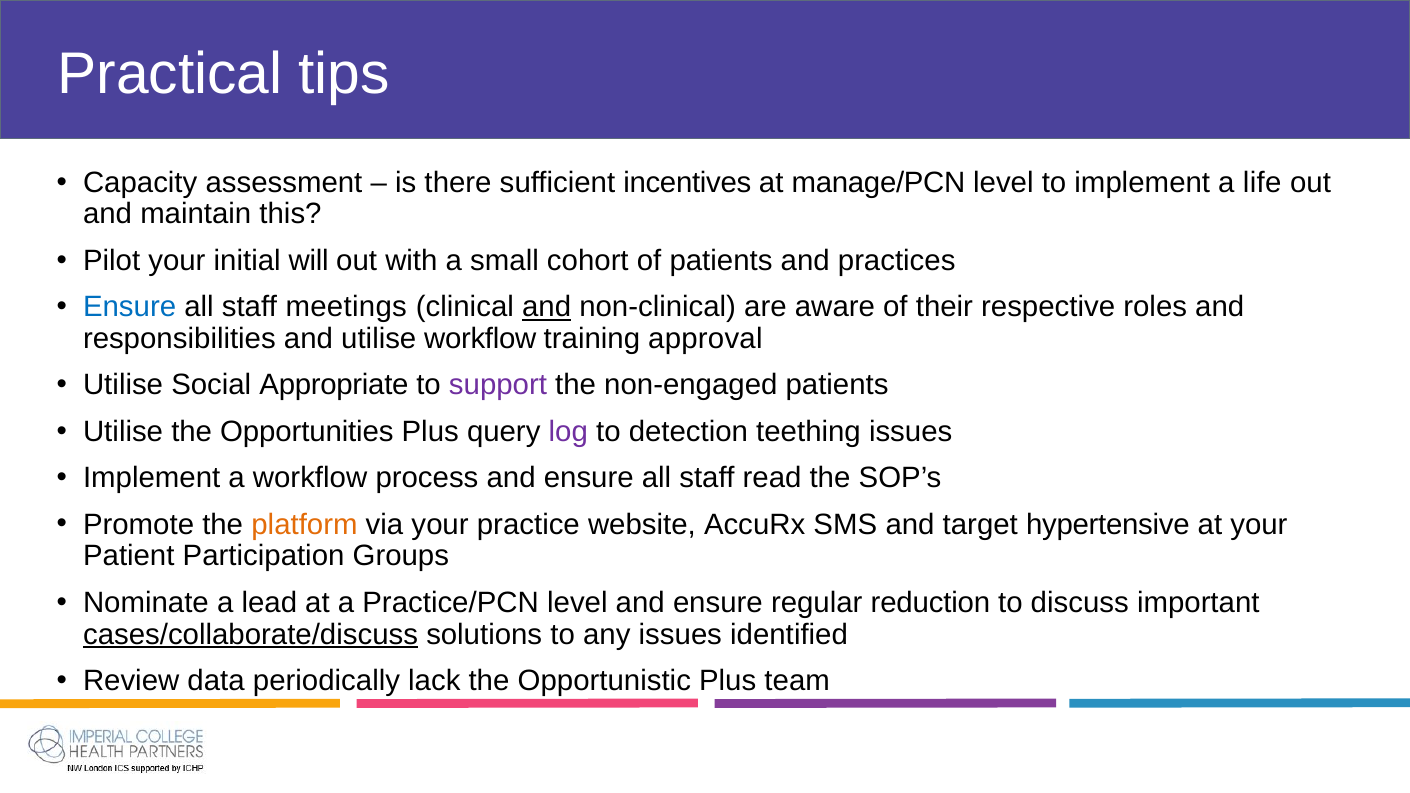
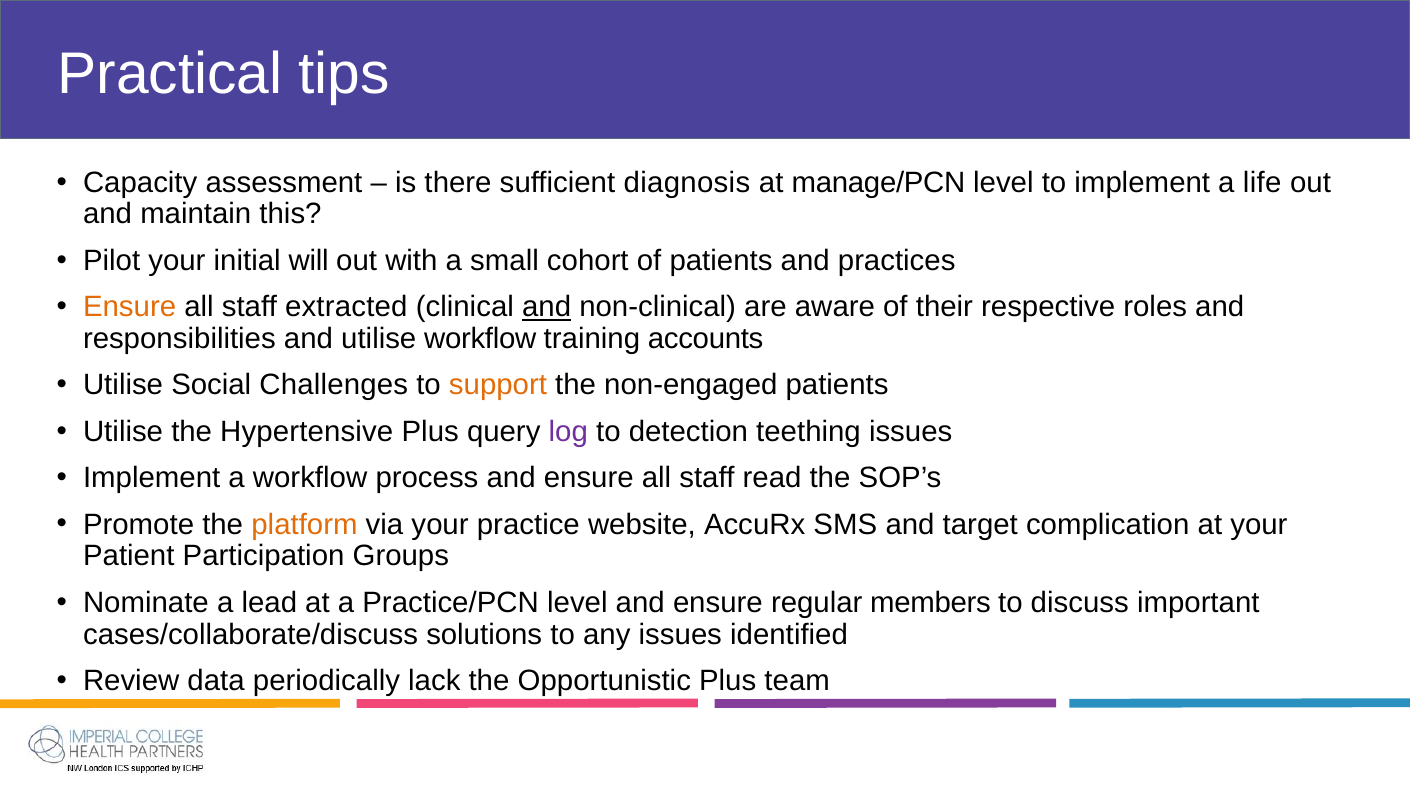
incentives: incentives -> diagnosis (687, 183)
Ensure colour: blue -> orange (130, 307)
meetings: meetings -> extracted (346, 307)
approval: approval -> accounts (706, 339)
Appropriate: Appropriate -> Challenges (334, 385)
support colour: purple -> orange (498, 385)
Opportunities: Opportunities -> Hypertensive (307, 432)
hypertensive: hypertensive -> complication (1108, 525)
reduction: reduction -> members (930, 603)
cases/collaborate/discuss underline: present -> none (251, 634)
